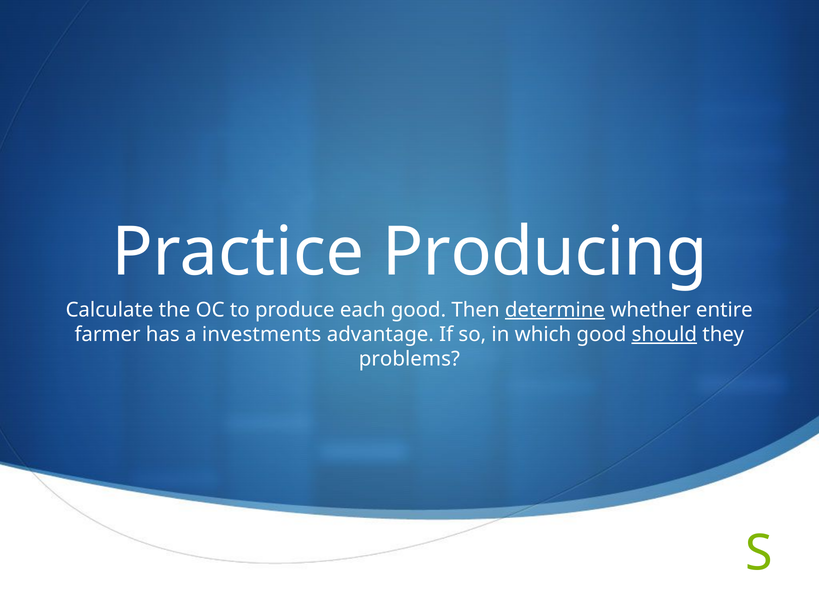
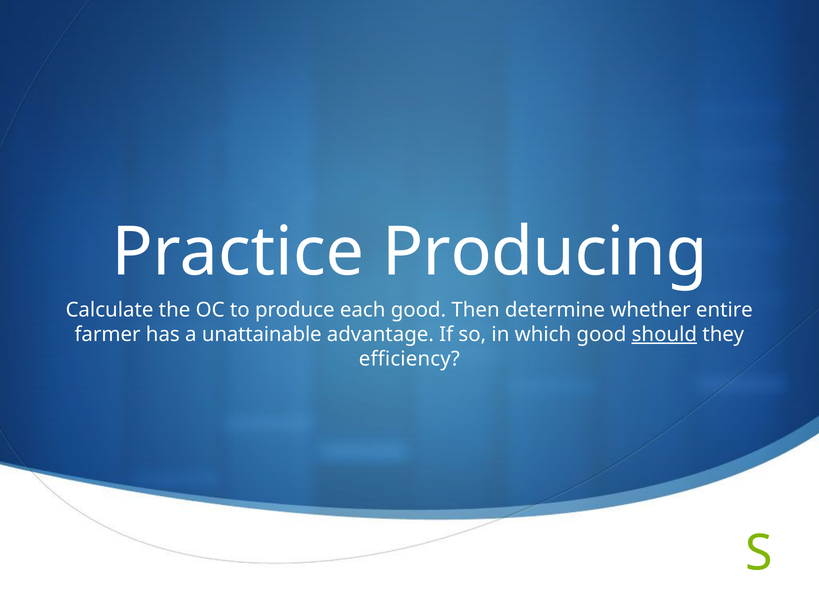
determine underline: present -> none (555, 310)
investments: investments -> unattainable (262, 335)
problems: problems -> efficiency (409, 359)
